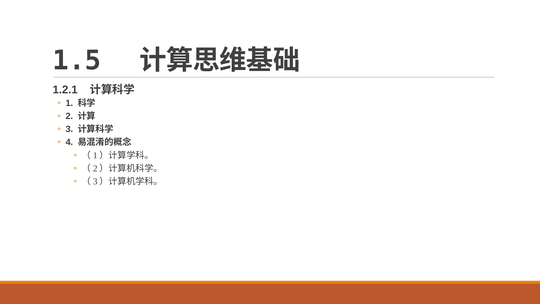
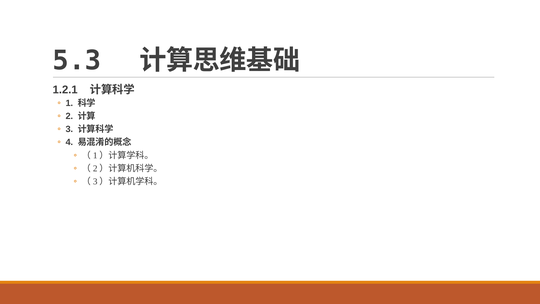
1.5: 1.5 -> 5.3 (77, 60)
